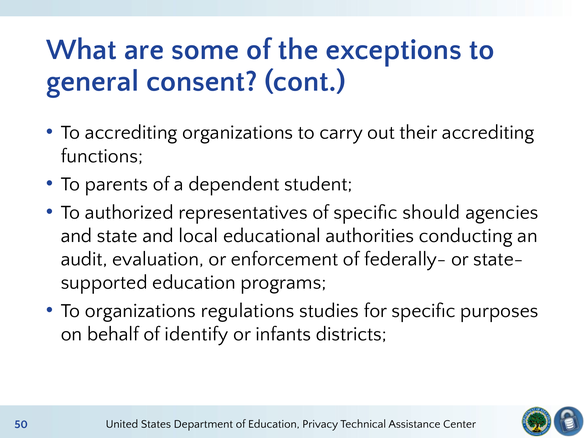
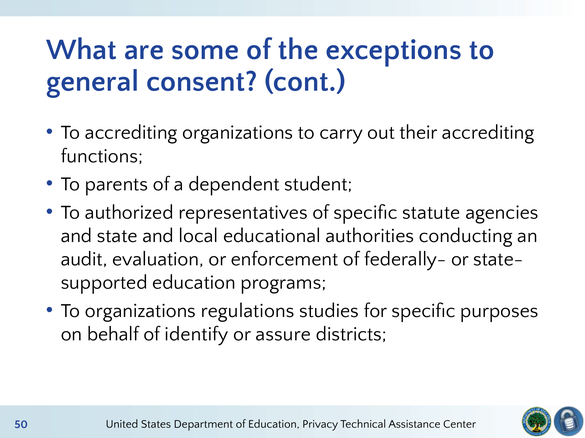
should: should -> statute (431, 213)
infants: infants -> assure (283, 335)
